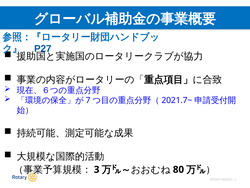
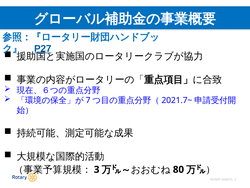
P27 underline: none -> present (43, 49)
